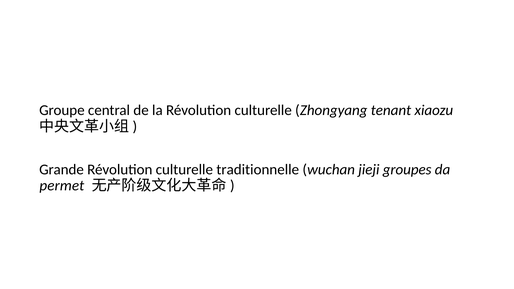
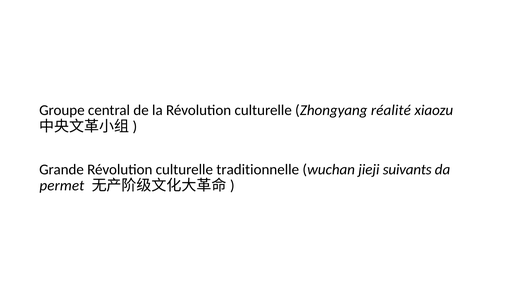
tenant: tenant -> réalité (391, 110)
groupes: groupes -> suivants (407, 170)
